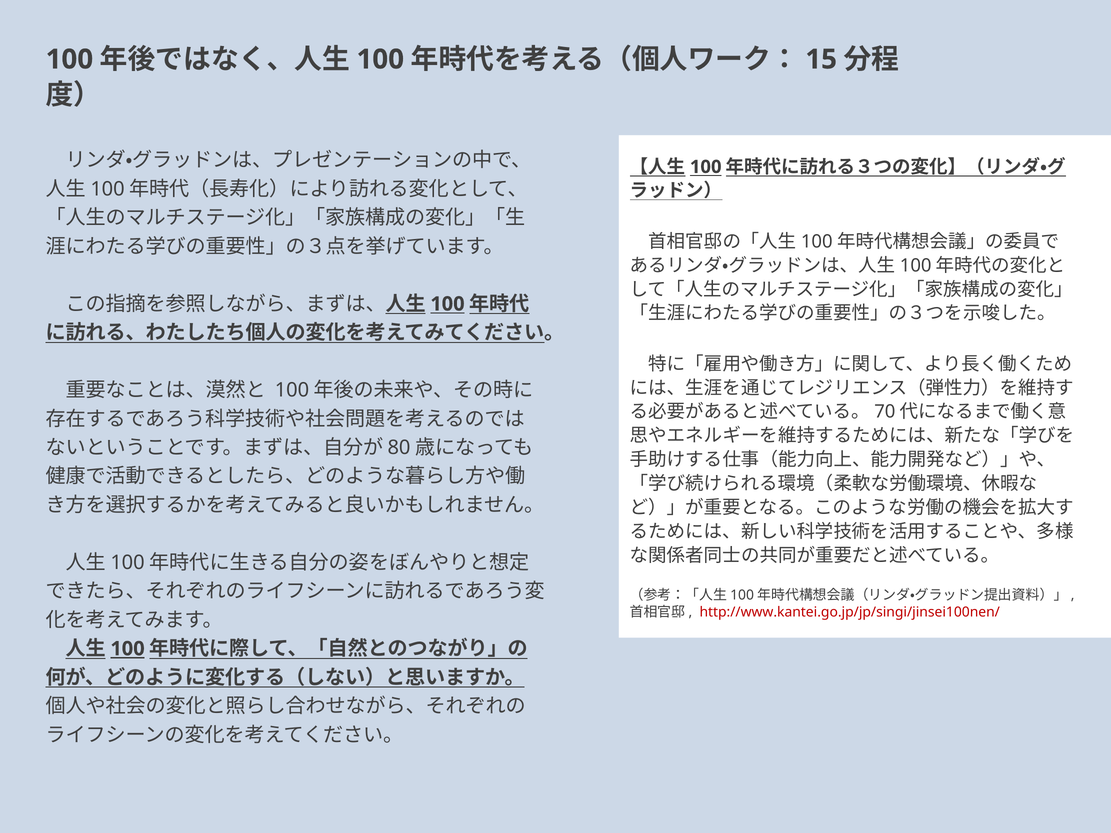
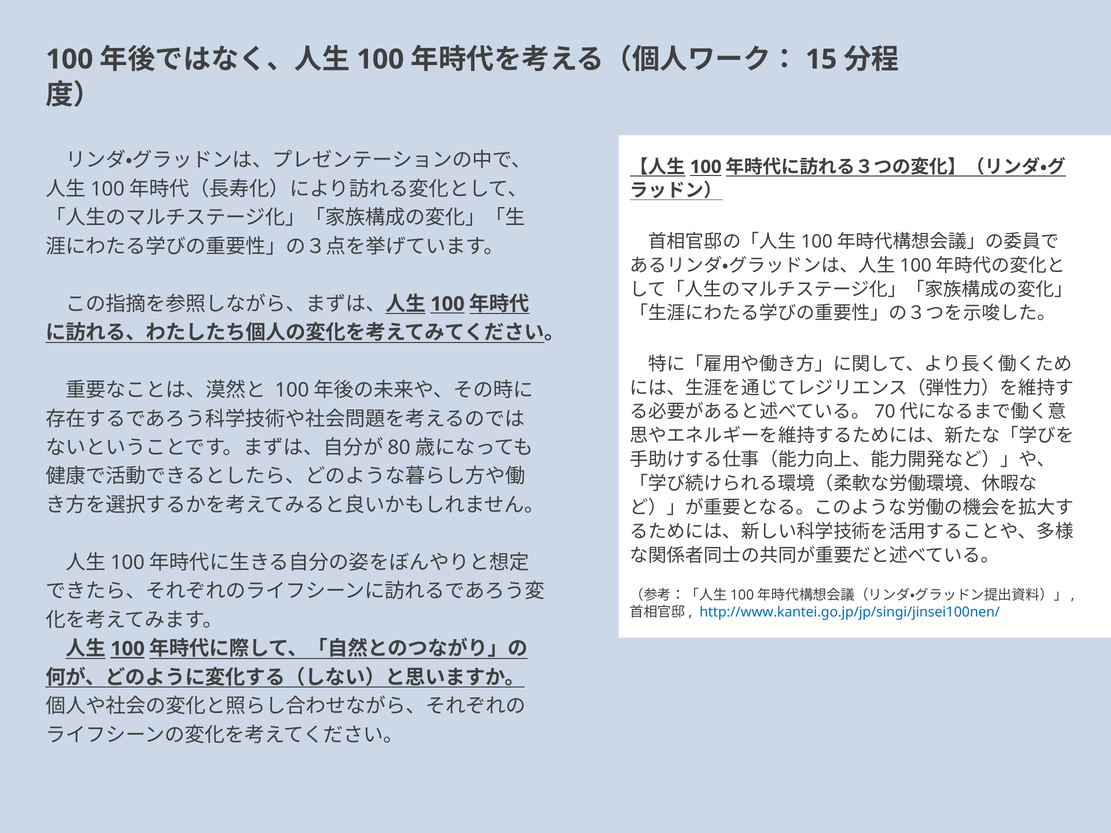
http://www.kantei.go.jp/jp/singi/jinsei100nen/ colour: red -> blue (850, 612)
